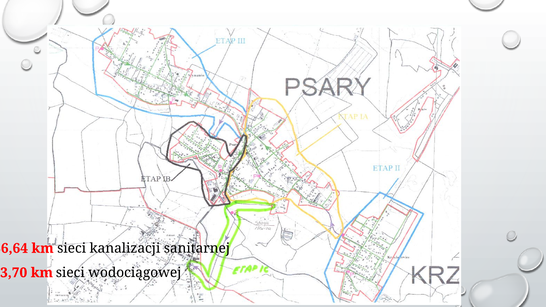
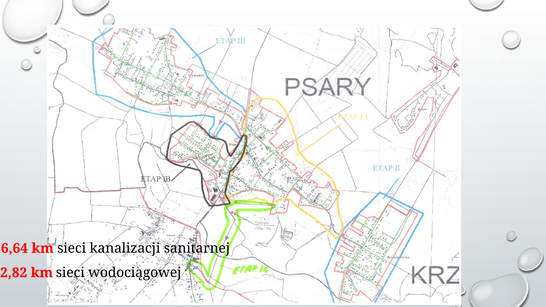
3,70: 3,70 -> 2,82 (14, 273)
